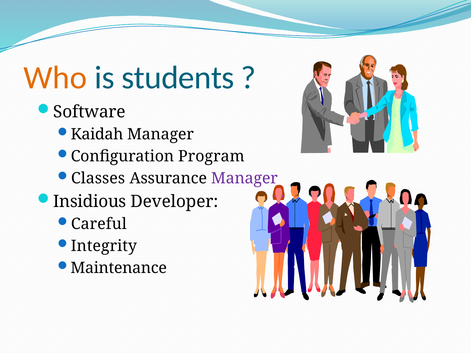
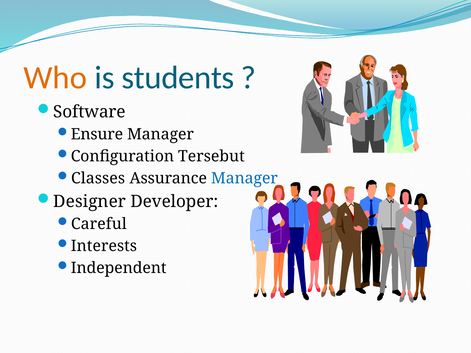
Kaidah: Kaidah -> Ensure (97, 135)
Program: Program -> Tersebut (211, 156)
Manager colour: purple -> blue (244, 178)
Insidious: Insidious -> Designer (90, 202)
Integrity: Integrity -> Interests (104, 246)
Maintenance: Maintenance -> Independent (119, 268)
